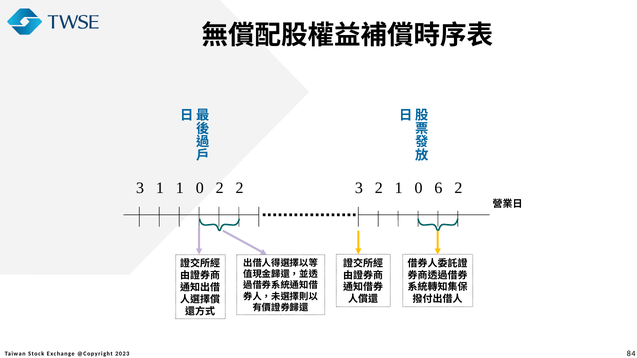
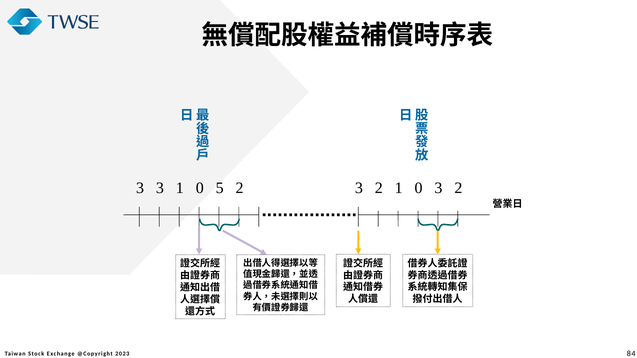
3 1: 1 -> 3 (160, 188)
0 2: 2 -> 5 (220, 188)
0 6: 6 -> 3 (438, 188)
